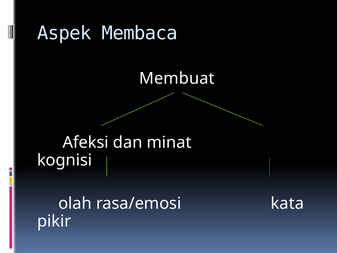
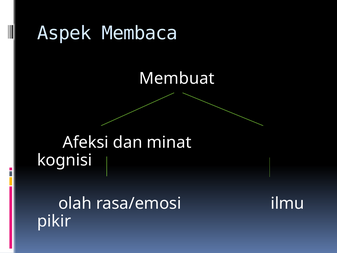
kata: kata -> ilmu (287, 203)
